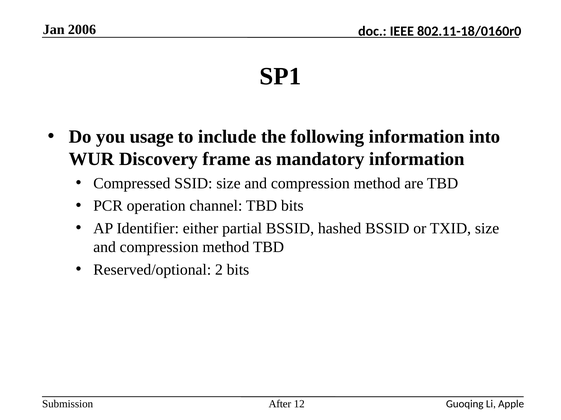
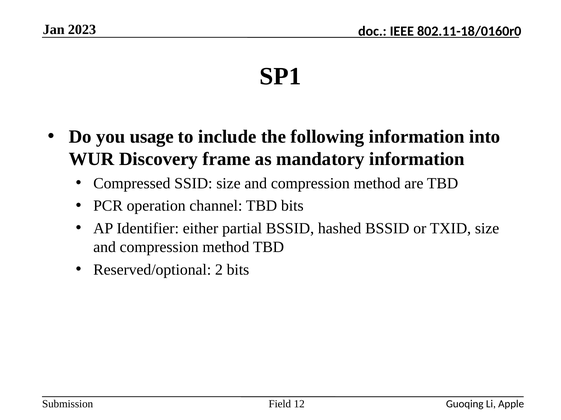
2006: 2006 -> 2023 (82, 30)
After: After -> Field (280, 405)
